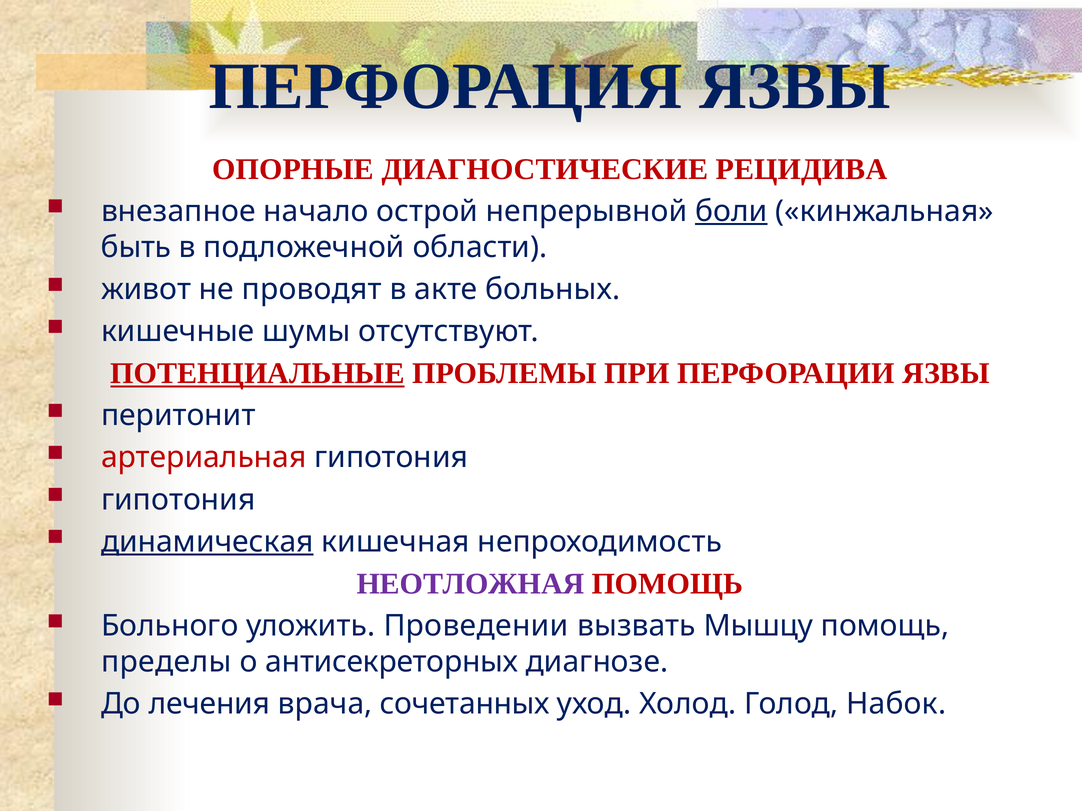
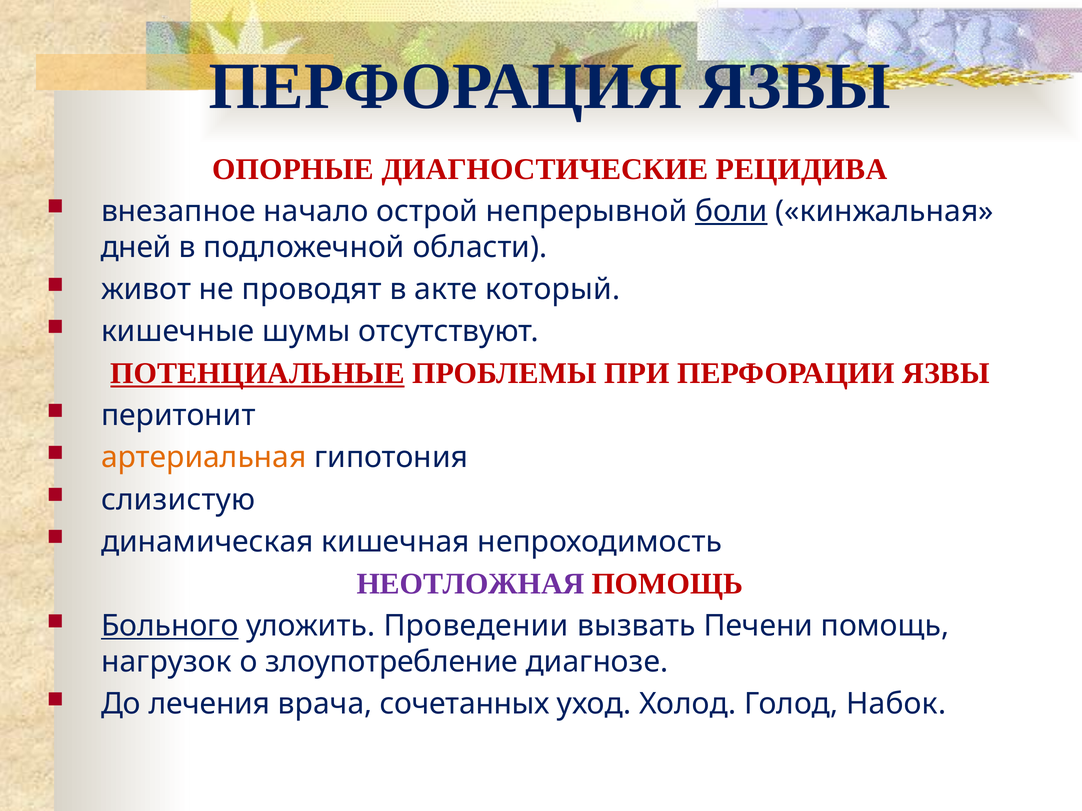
быть: быть -> дней (136, 247)
больных: больных -> который (553, 289)
артериальная colour: red -> orange (204, 458)
гипотония: гипотония -> слизистую (178, 500)
динамическая underline: present -> none (207, 542)
Больного underline: none -> present (170, 626)
Мышцу: Мышцу -> Печени (758, 626)
пределы: пределы -> нагрузок (166, 662)
антисекреторных: антисекреторных -> злоупотребление (392, 662)
